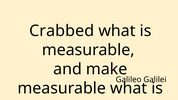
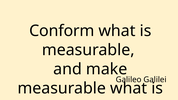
Crabbed: Crabbed -> Conform (62, 31)
